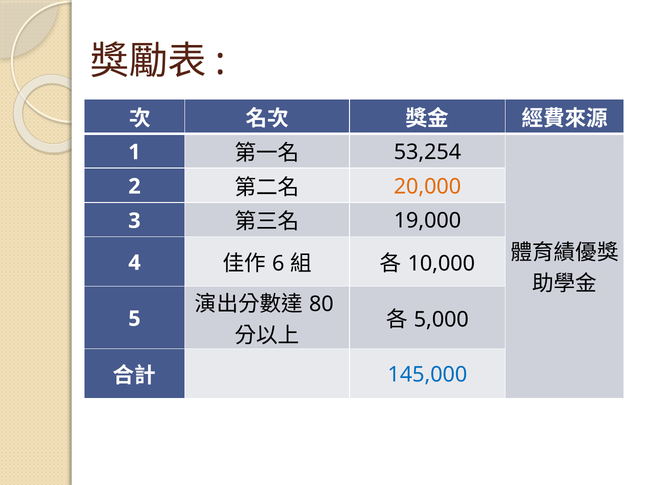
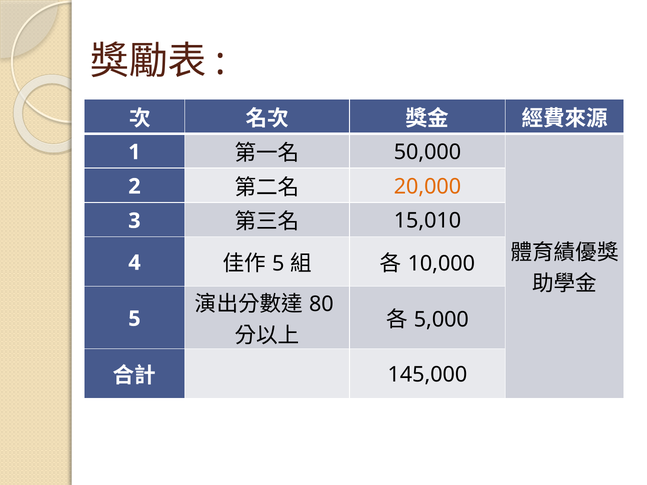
53,254: 53,254 -> 50,000 (427, 152)
19,000: 19,000 -> 15,010 (427, 221)
6: 6 -> 5 (278, 264)
145,000 colour: blue -> black (427, 375)
